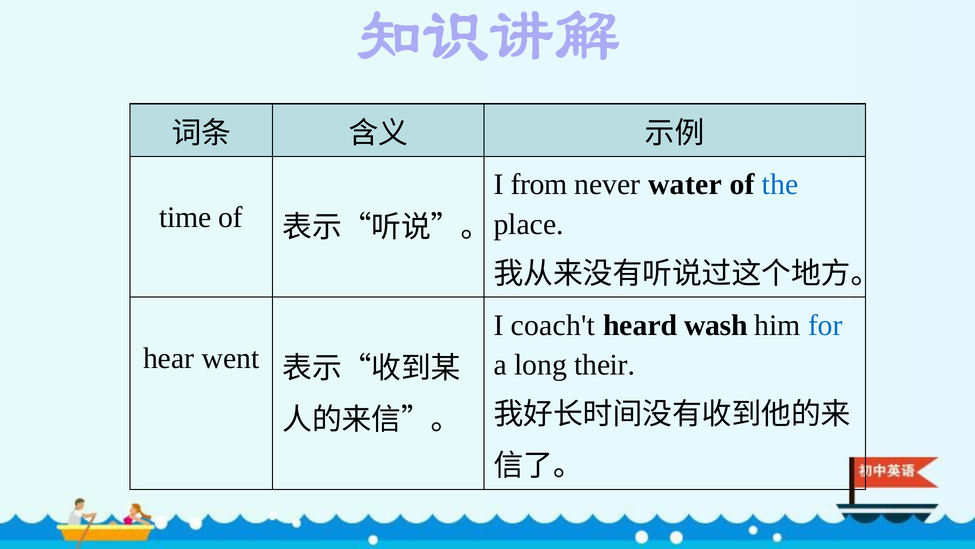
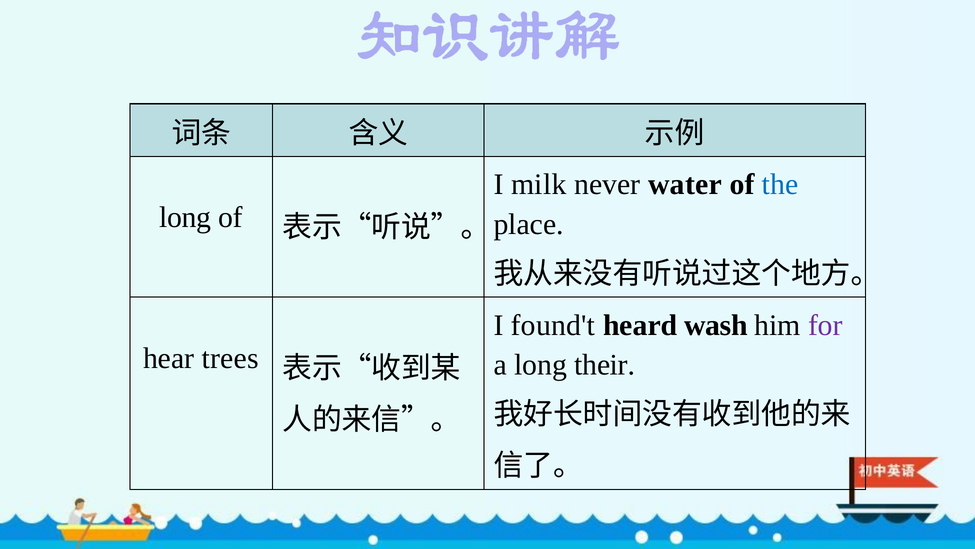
from: from -> milk (539, 184)
time: time -> long (185, 217)
coach't: coach't -> found't (553, 325)
for colour: blue -> purple (825, 325)
went: went -> trees (230, 358)
